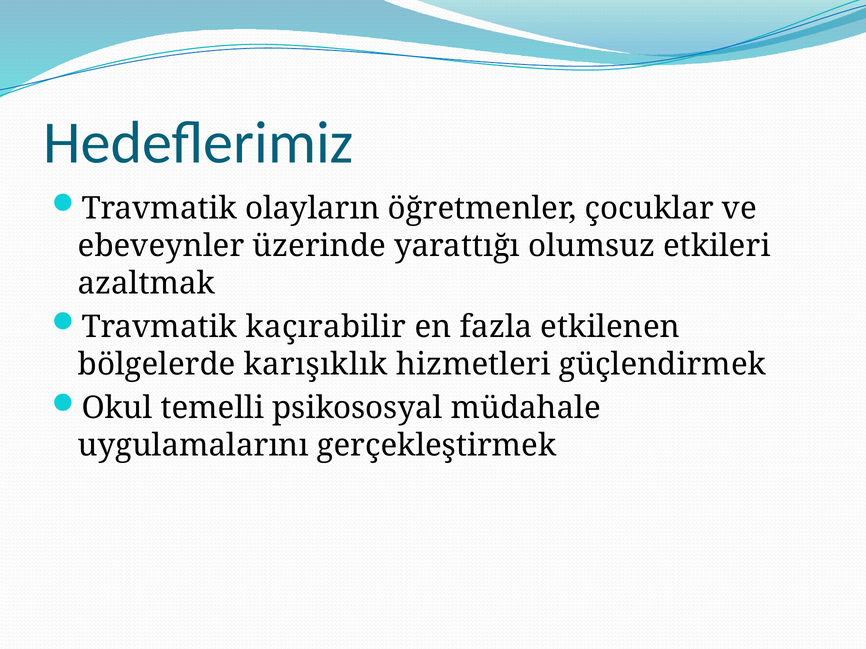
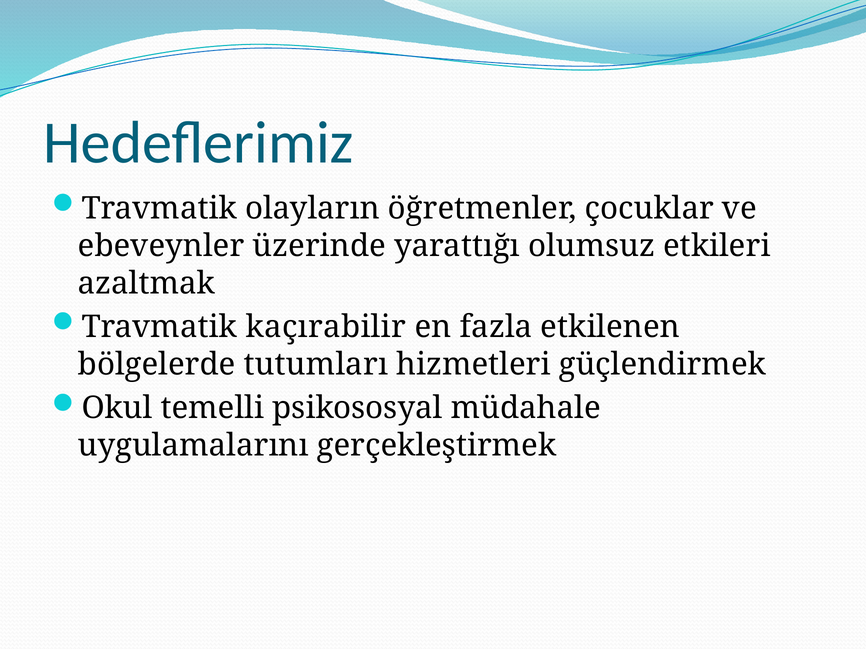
karışıklık: karışıklık -> tutumları (316, 365)
